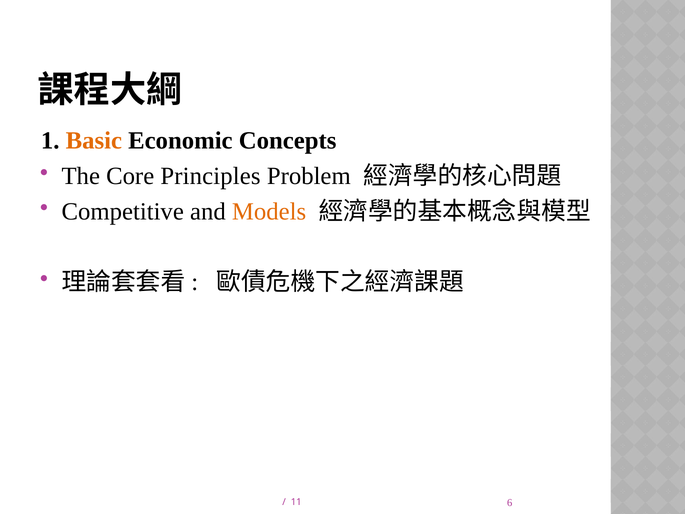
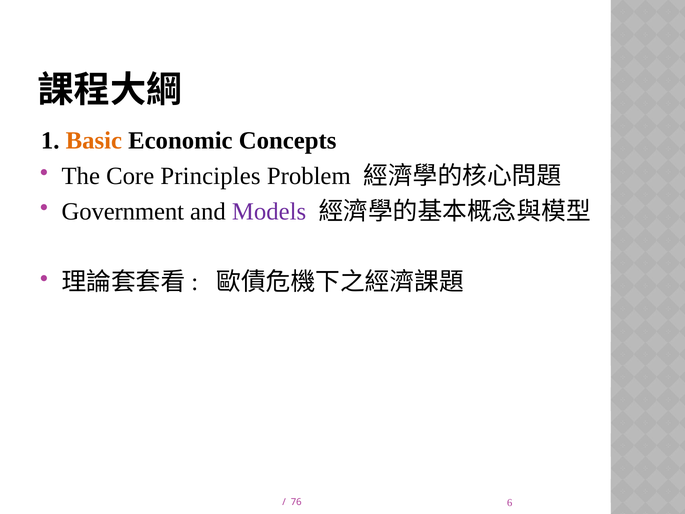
Competitive: Competitive -> Government (123, 211)
Models colour: orange -> purple (269, 211)
11: 11 -> 76 (296, 502)
